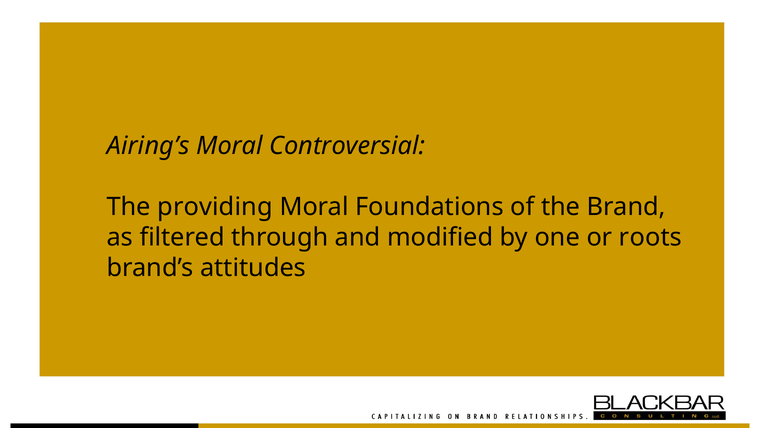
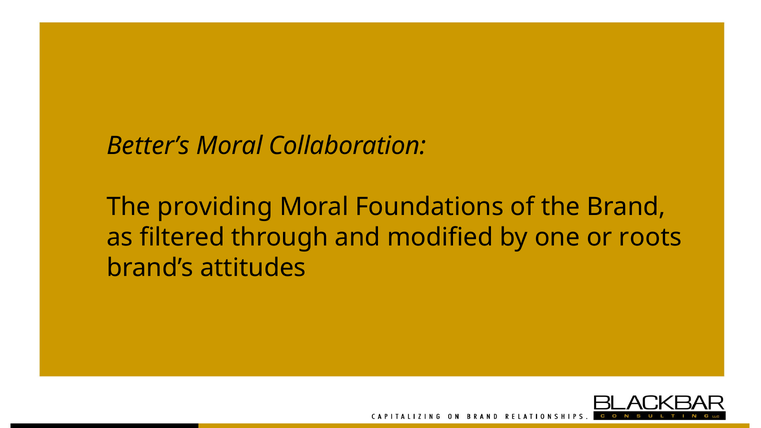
Airing’s: Airing’s -> Better’s (148, 146)
Controversial: Controversial -> Collaboration (347, 146)
